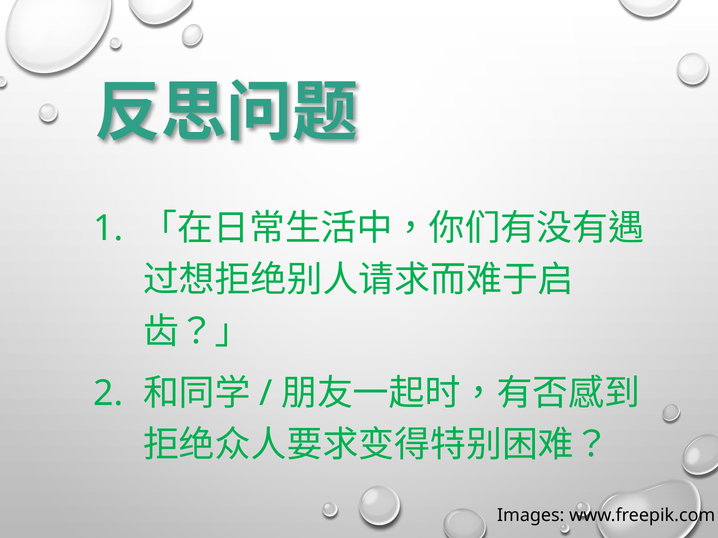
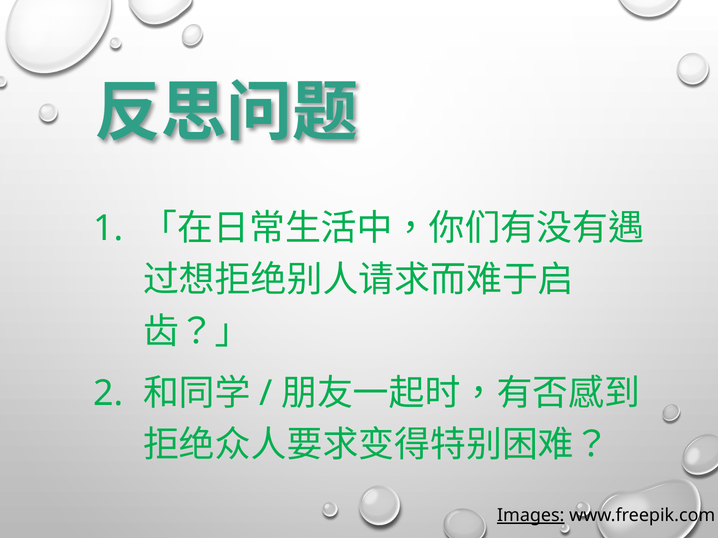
Images underline: none -> present (531, 516)
